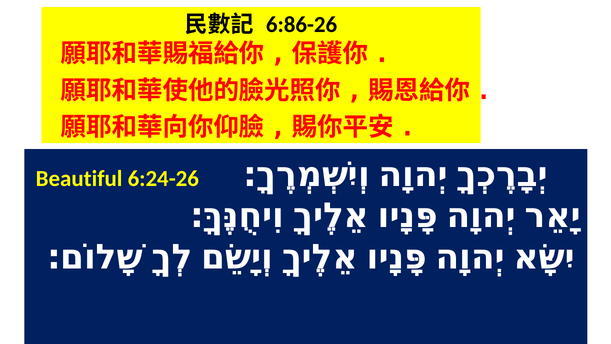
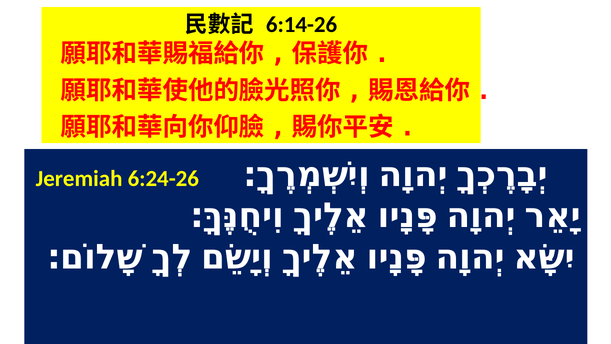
6:86-26: 6:86-26 -> 6:14-26 (302, 25)
Beautiful: Beautiful -> Jeremiah (79, 179)
